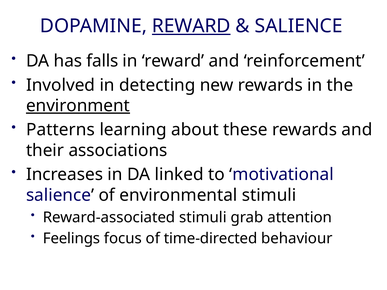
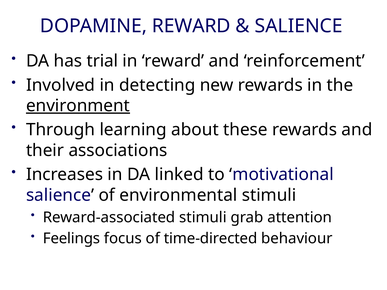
REWARD underline: present -> none (191, 26)
falls: falls -> trial (102, 61)
Patterns: Patterns -> Through (61, 130)
